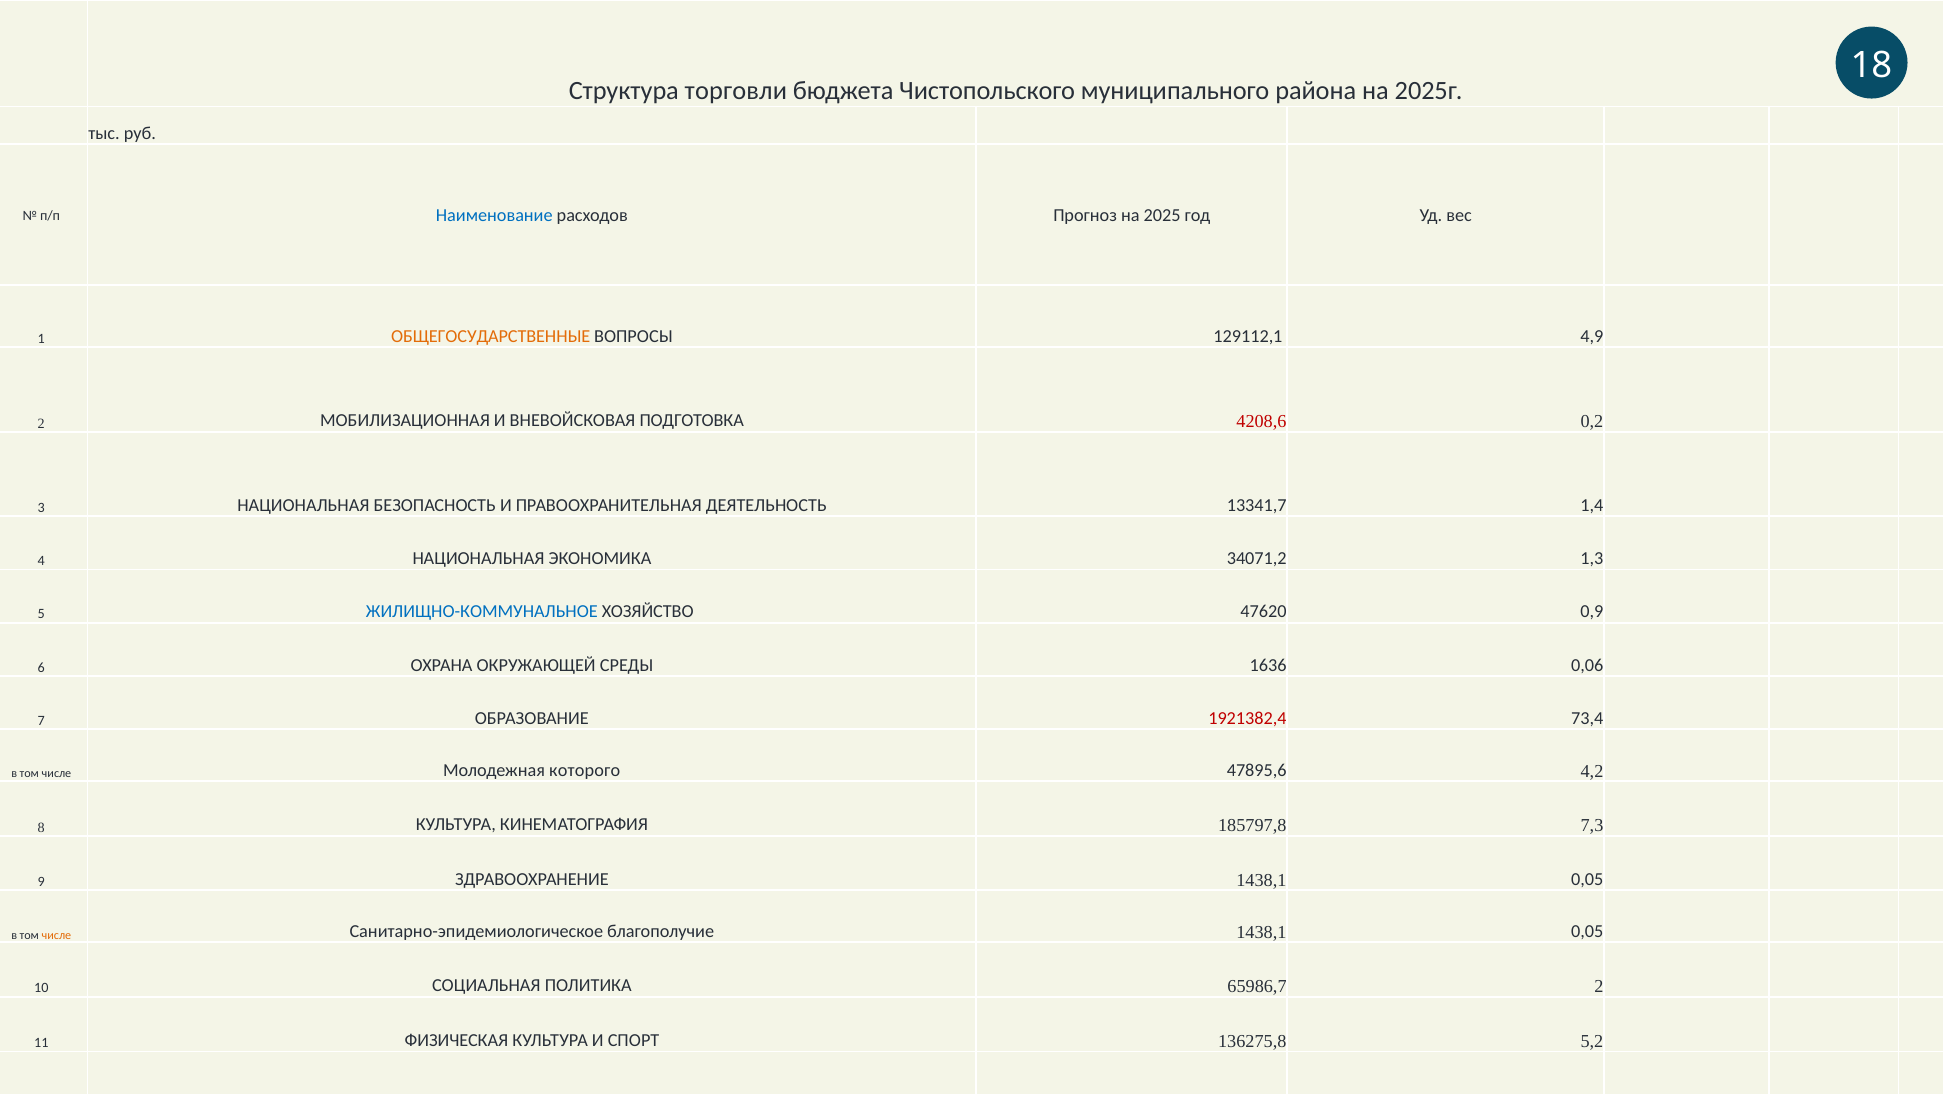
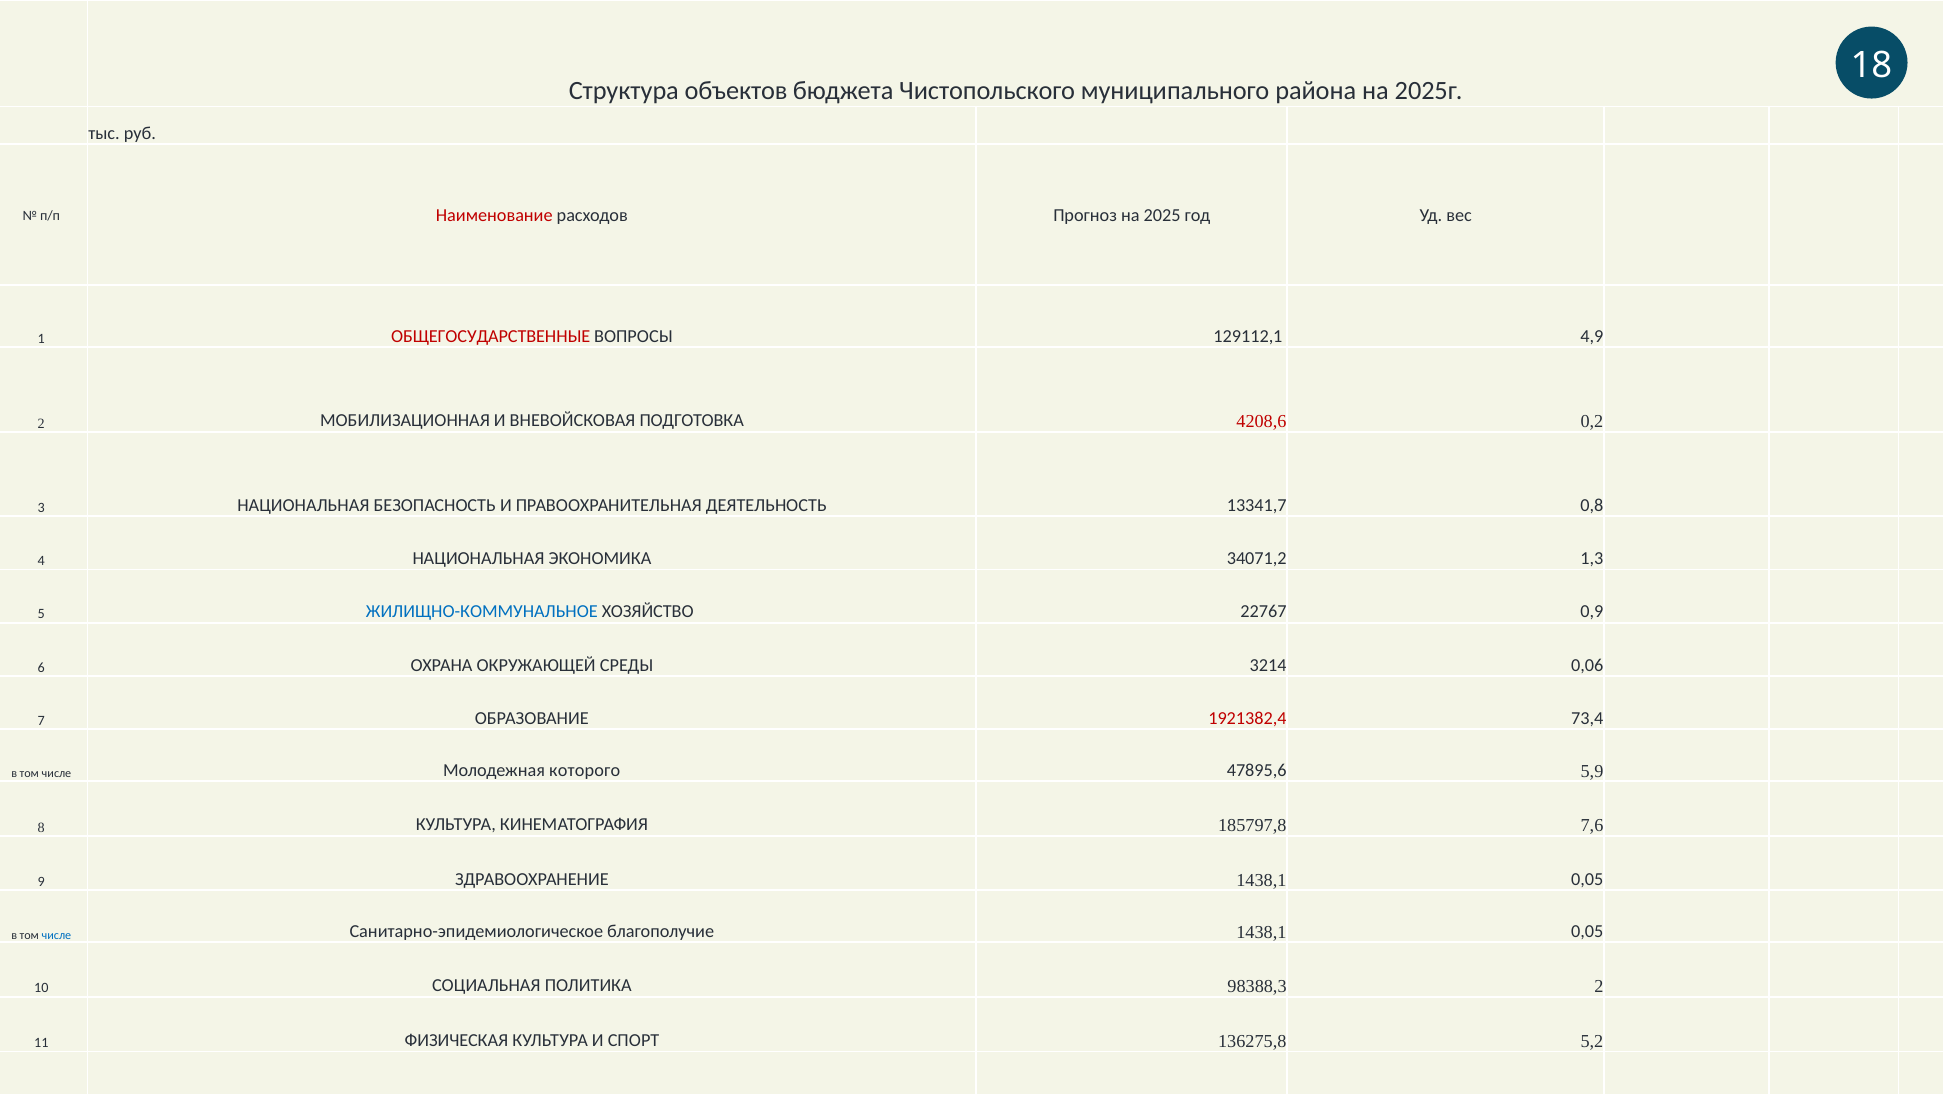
торговли: торговли -> объектов (736, 91)
Наименование colour: blue -> red (494, 215)
ОБЩЕГОСУДАРСТВЕННЫЕ colour: orange -> red (491, 336)
1,4: 1,4 -> 0,8 (1592, 505)
47620: 47620 -> 22767 (1263, 612)
1636: 1636 -> 3214 (1268, 665)
4,2: 4,2 -> 5,9 (1592, 771)
7,3: 7,3 -> 7,6 (1592, 825)
числе colour: orange -> blue (56, 935)
65986,7: 65986,7 -> 98388,3 (1257, 986)
